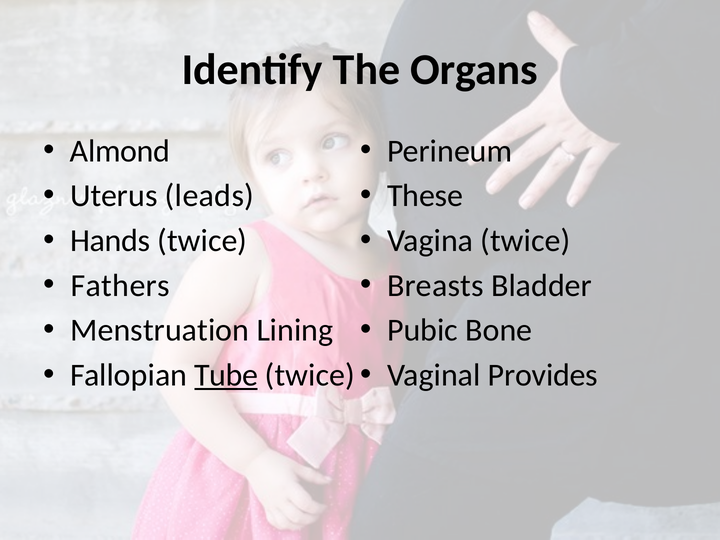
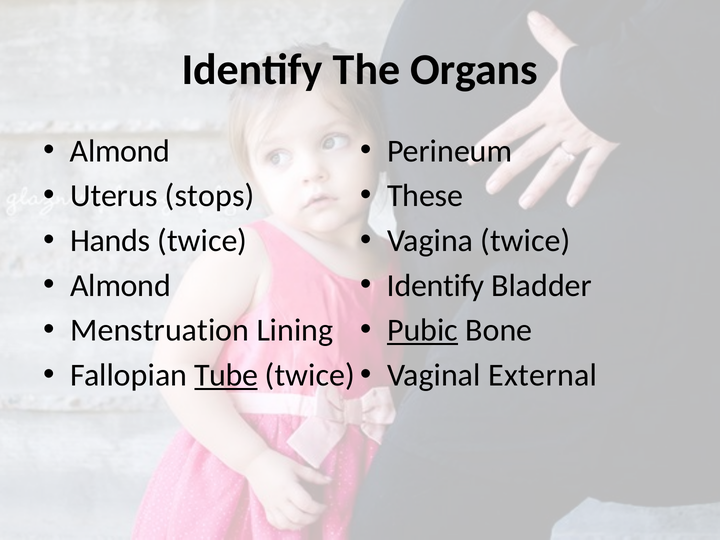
leads: leads -> stops (210, 196)
Fathers: Fathers -> Almond (121, 285)
Breasts: Breasts -> Identify (436, 285)
Pubic underline: none -> present (423, 330)
Provides: Provides -> External (543, 375)
